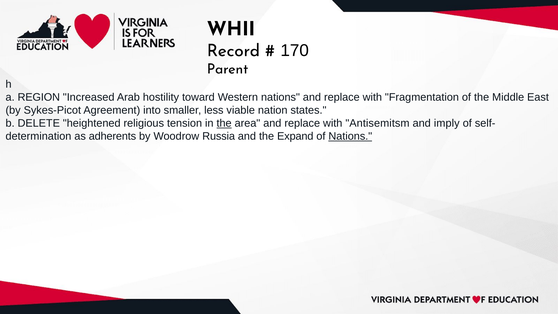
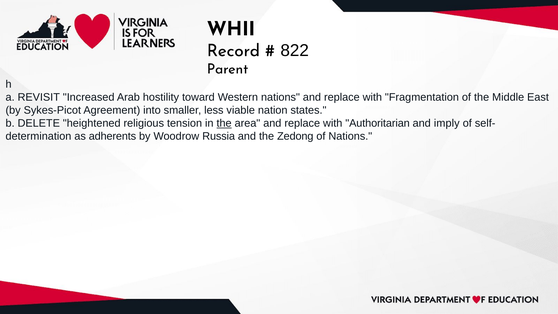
170: 170 -> 822 (295, 50)
REGION: REGION -> REVISIT (39, 97)
Antisemitsm: Antisemitsm -> Authoritarian (378, 123)
Expand: Expand -> Zedong (295, 136)
Nations underline: present -> none (350, 136)
